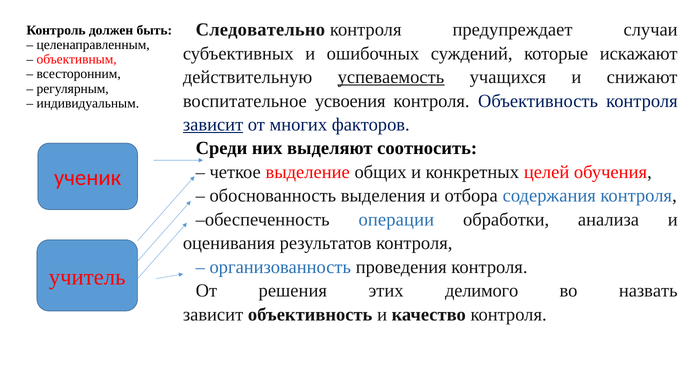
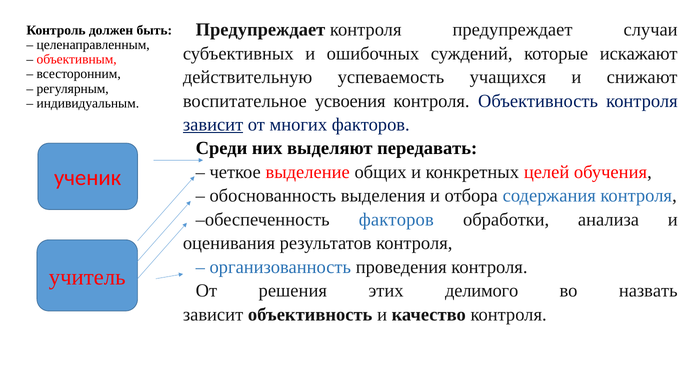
Следовательно: Следовательно -> Предупреждает (260, 30)
успеваемость underline: present -> none (391, 77)
соотносить: соотносить -> передавать (427, 148)
обеспеченность операции: операции -> факторов (396, 220)
